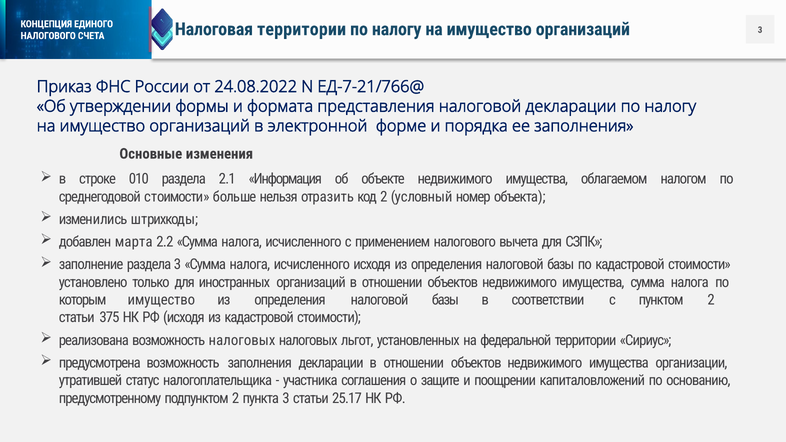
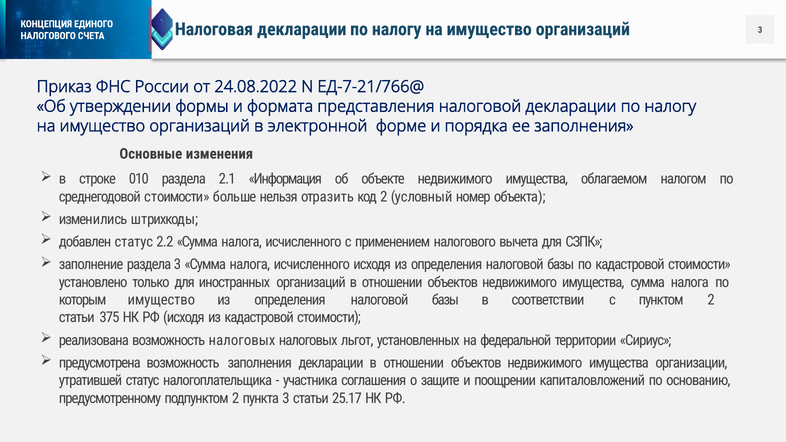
Налоговая территории: территории -> декларации (302, 29)
добавлен марта: марта -> статус (134, 242)
